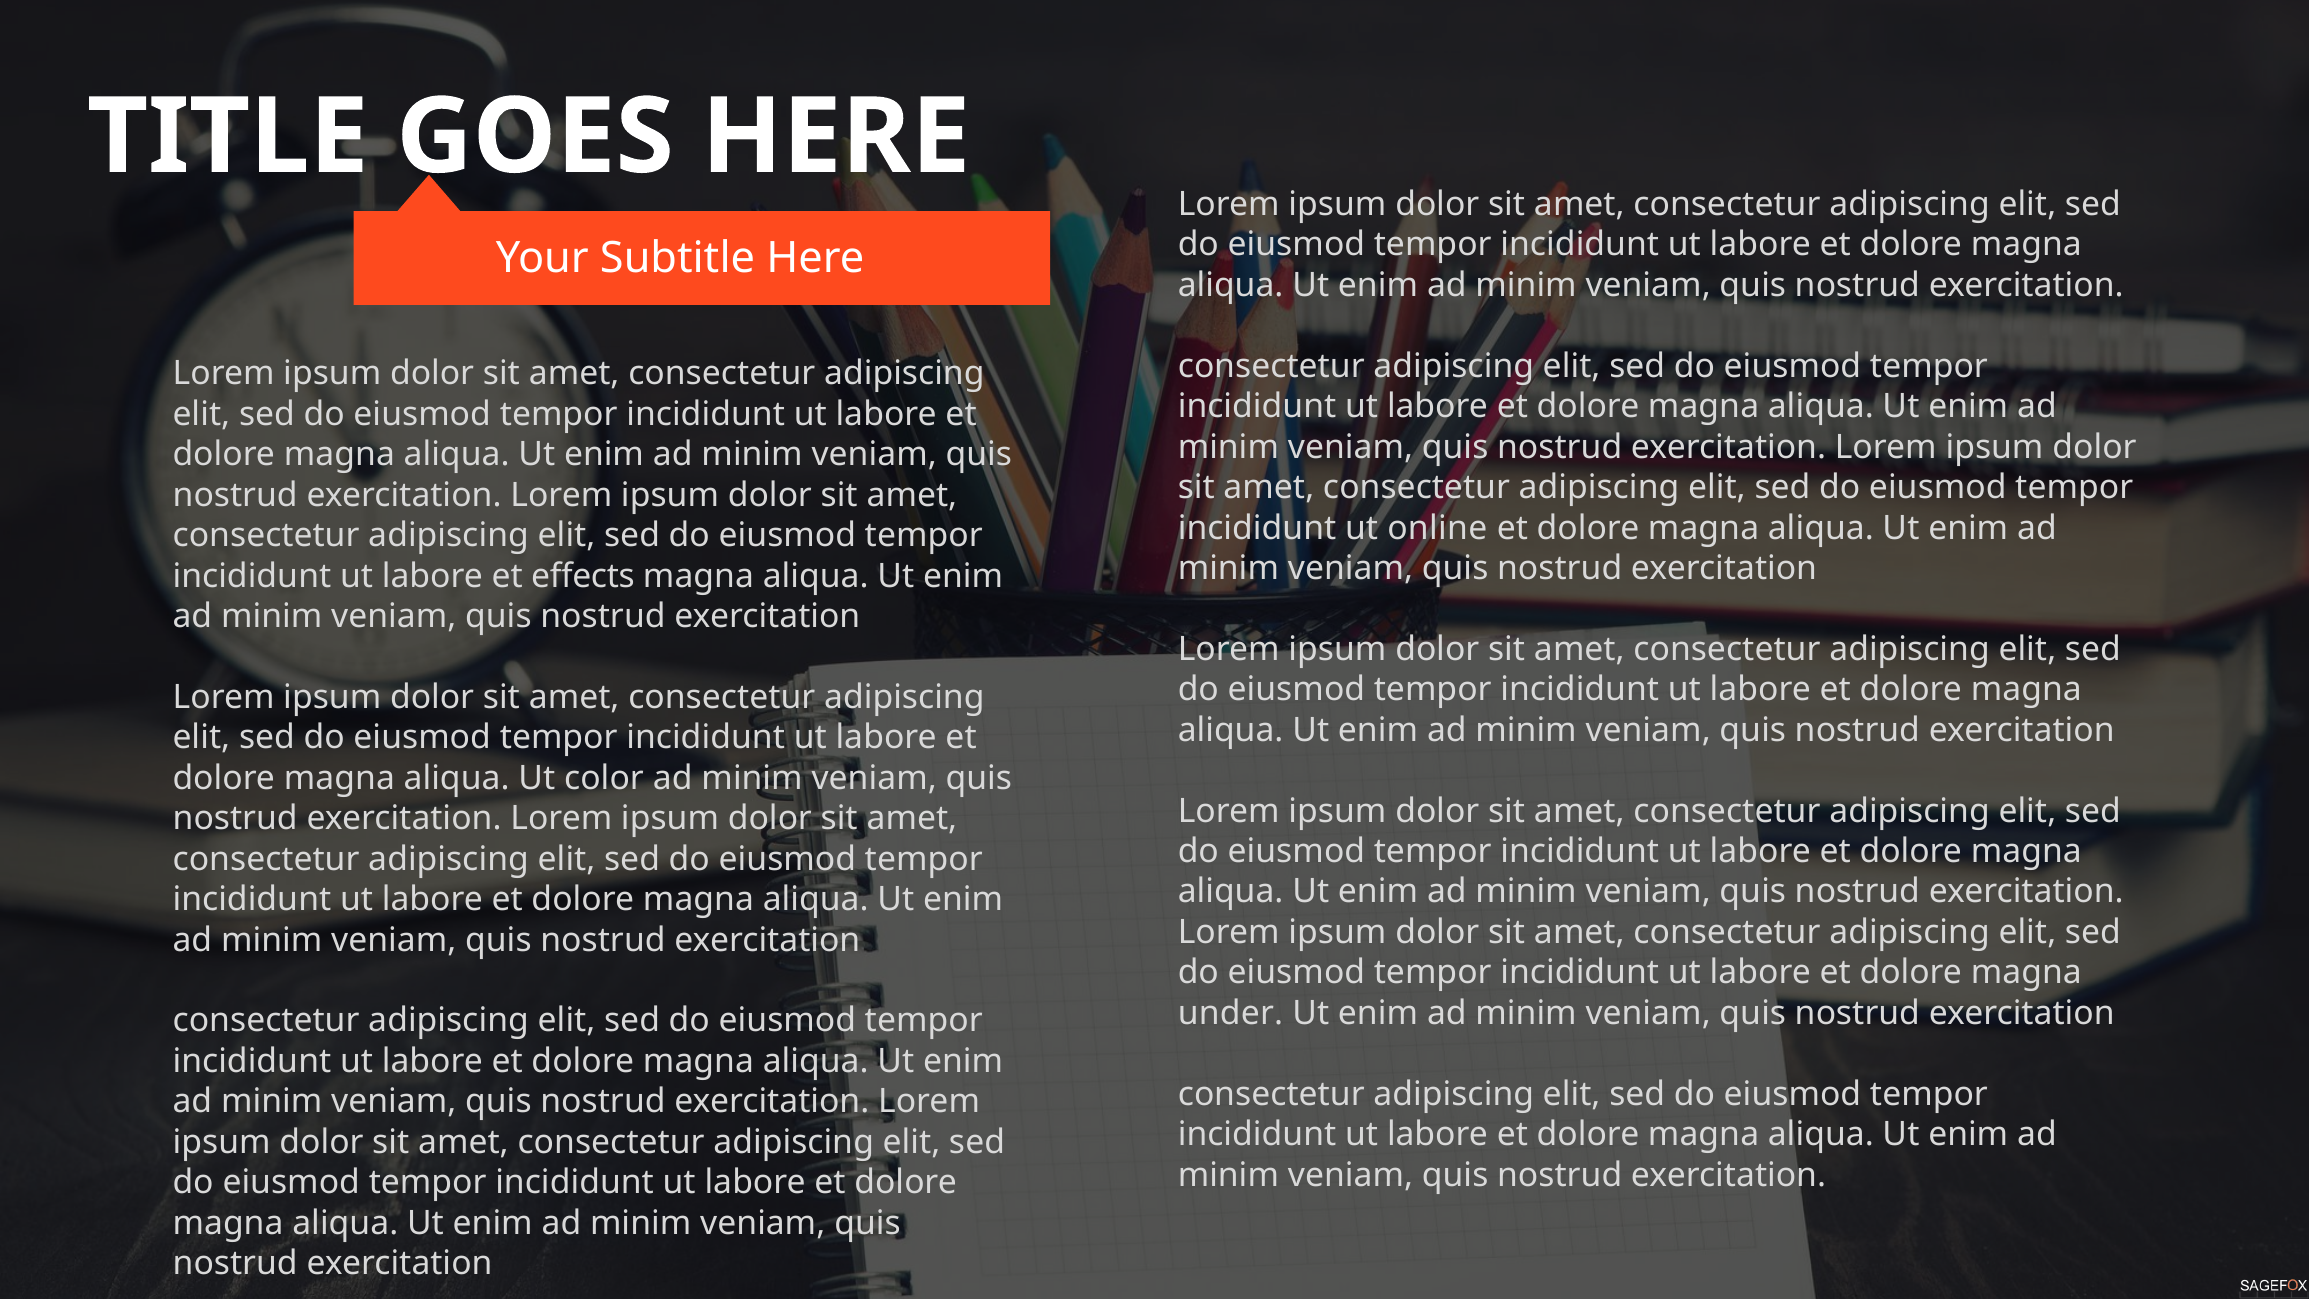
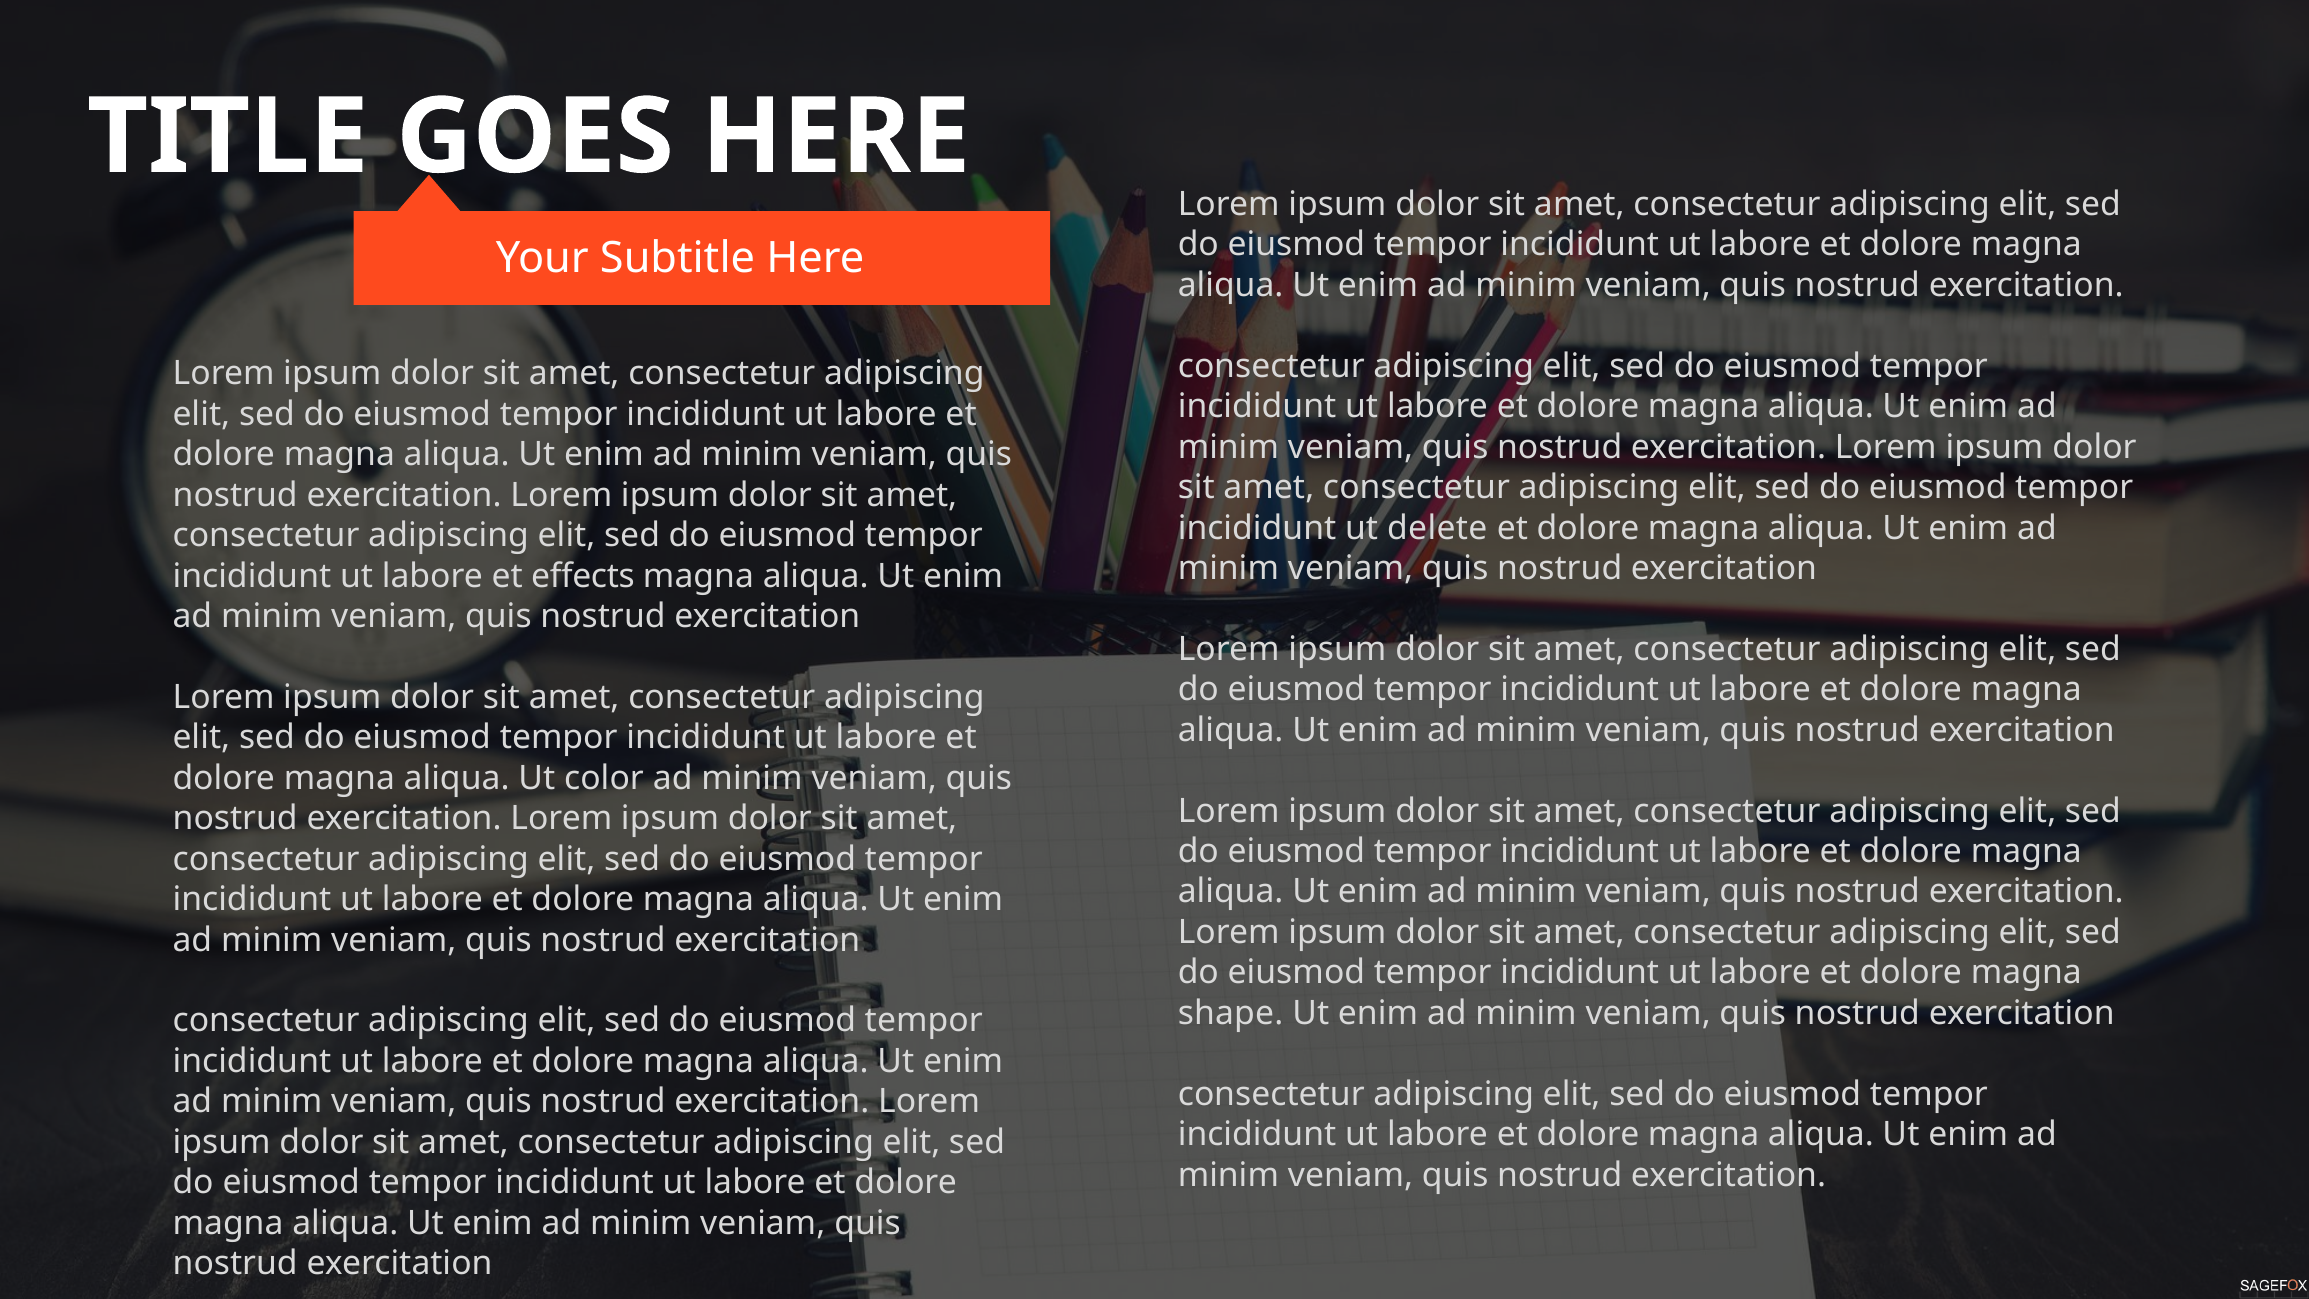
online: online -> delete (1437, 528)
under: under -> shape (1231, 1013)
